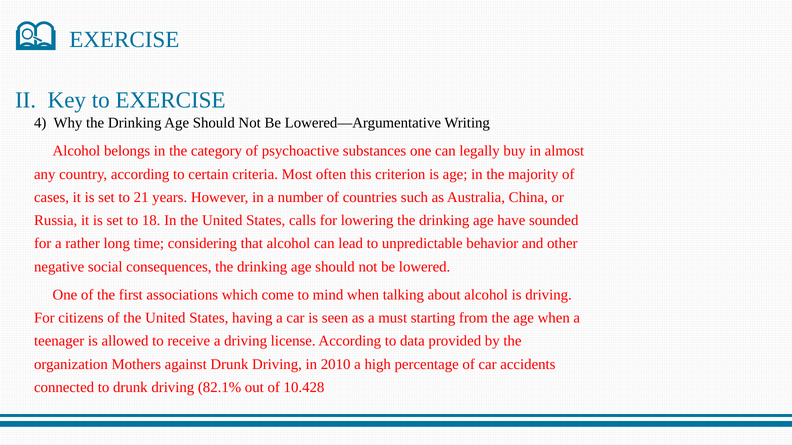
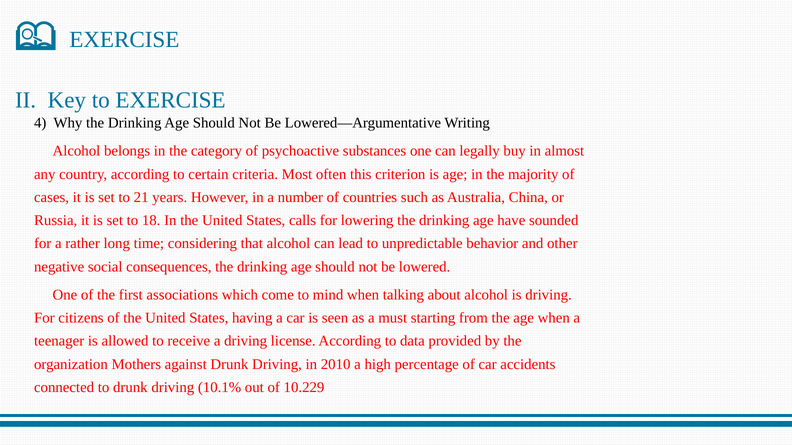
82.1%: 82.1% -> 10.1% (220, 388)
10.428: 10.428 -> 10.229 (304, 388)
